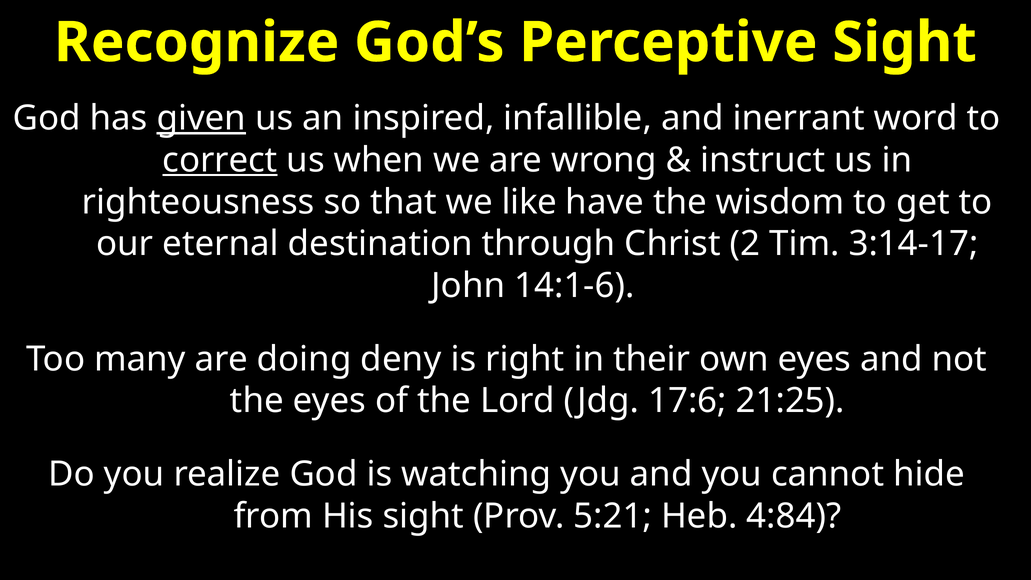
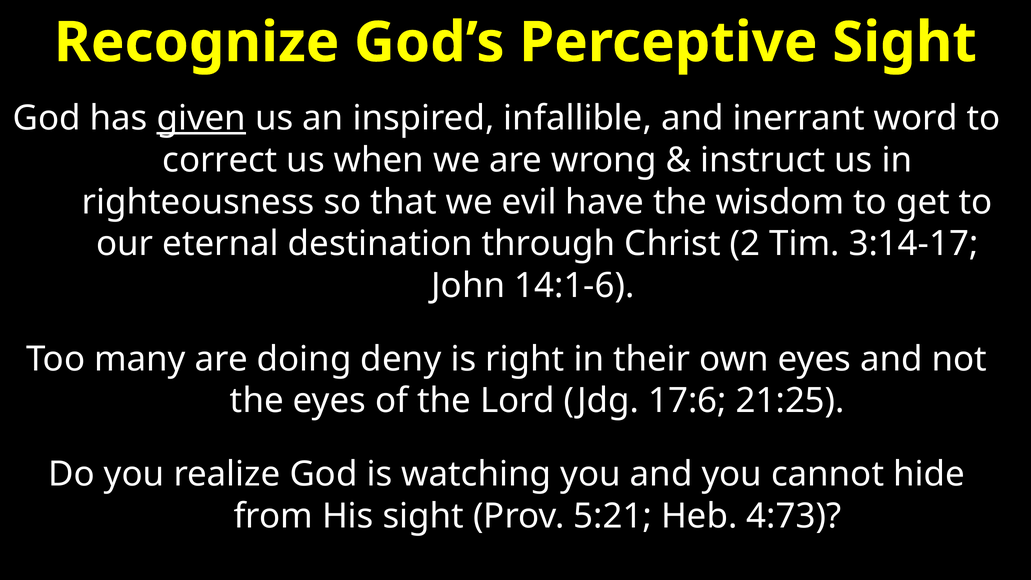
correct underline: present -> none (220, 160)
like: like -> evil (529, 202)
4:84: 4:84 -> 4:73 (794, 516)
